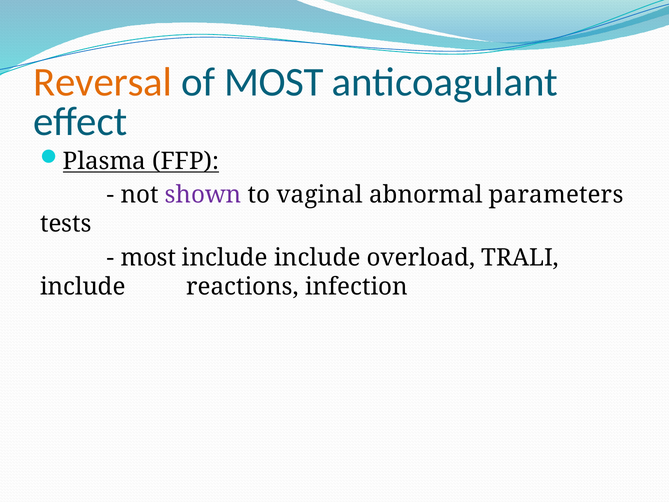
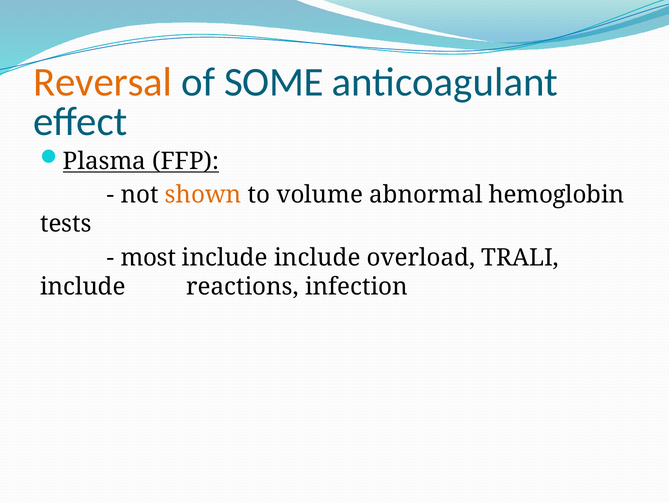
of MOST: MOST -> SOME (274, 82)
shown colour: purple -> orange (203, 195)
vaginal: vaginal -> volume (320, 195)
parameters: parameters -> hemoglobin (556, 195)
